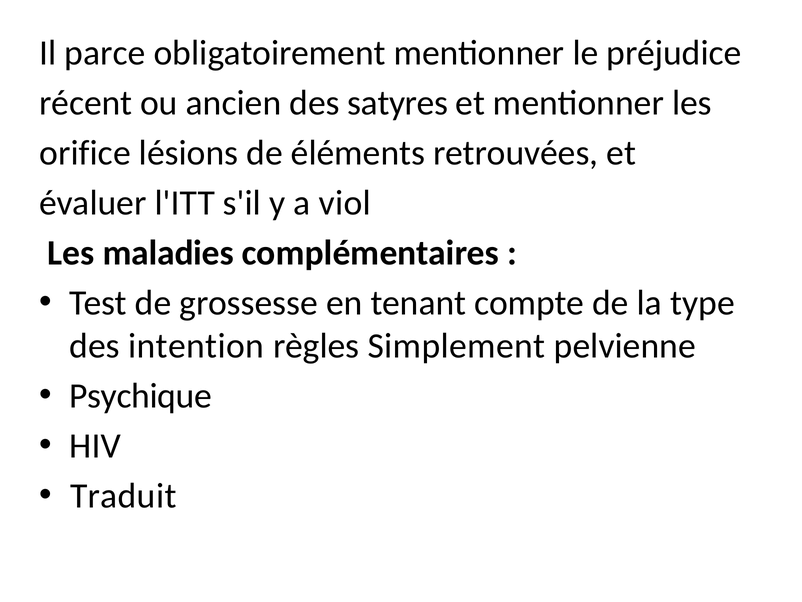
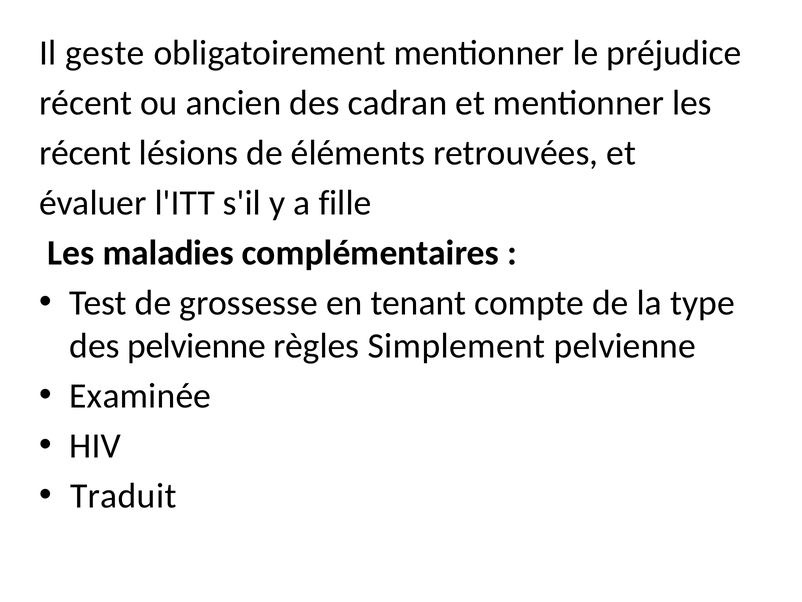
parce: parce -> geste (105, 53)
satyres: satyres -> cadran (398, 103)
orifice: orifice -> récent (85, 153)
viol: viol -> fille (345, 203)
des intention: intention -> pelvienne (197, 346)
Psychique: Psychique -> Examinée (140, 396)
